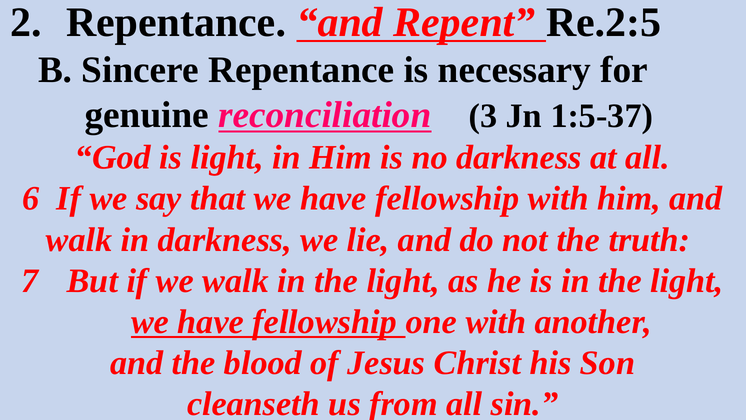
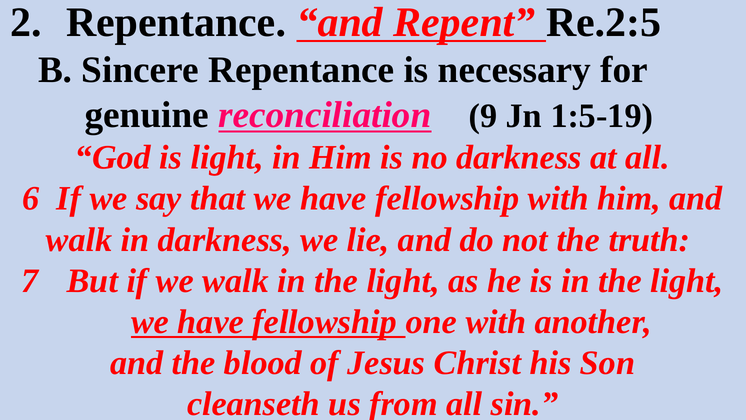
3: 3 -> 9 (483, 116)
1:5-37: 1:5-37 -> 1:5-19 (602, 116)
